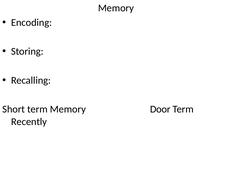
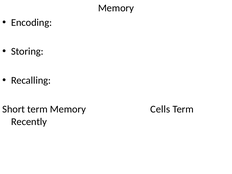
Door: Door -> Cells (160, 109)
